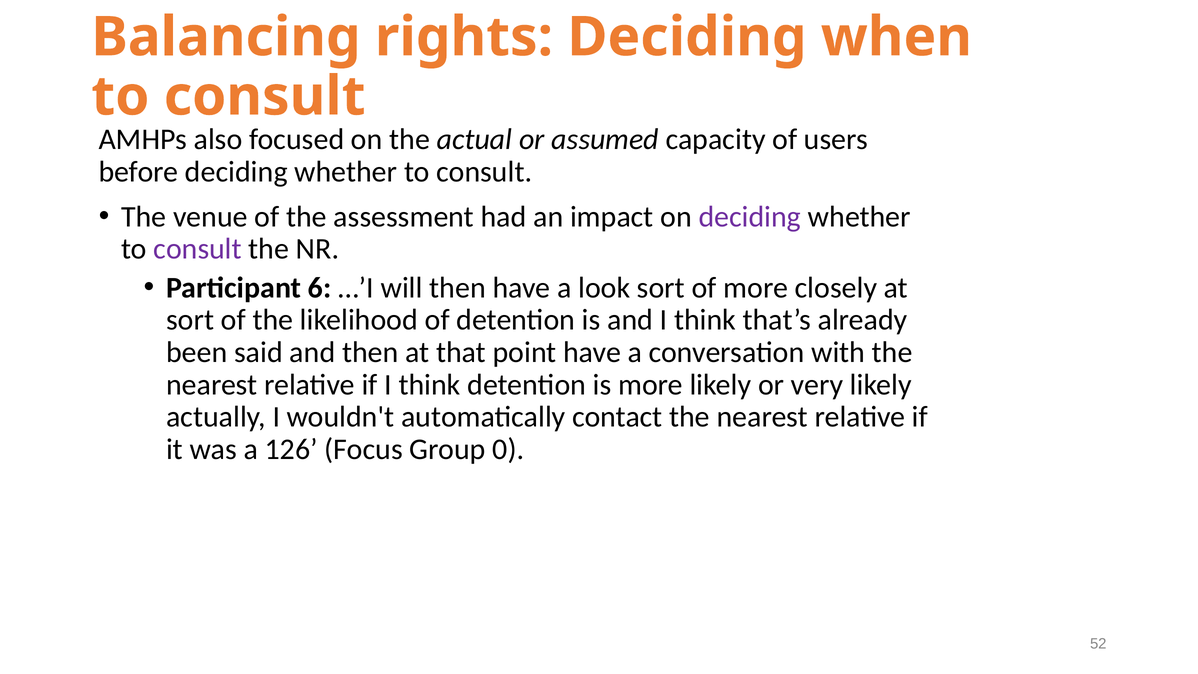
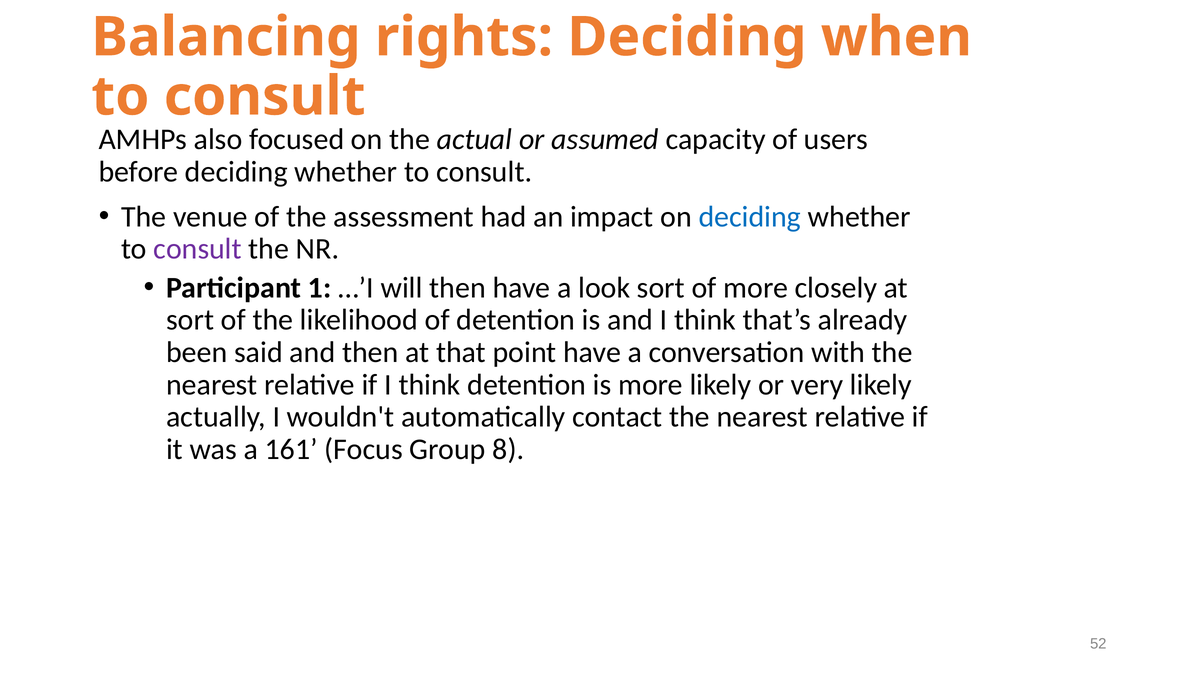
deciding colour: purple -> blue (750, 217)
6: 6 -> 1 (320, 288)
126: 126 -> 161 (291, 449)
0: 0 -> 8 (508, 449)
